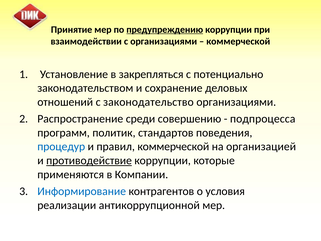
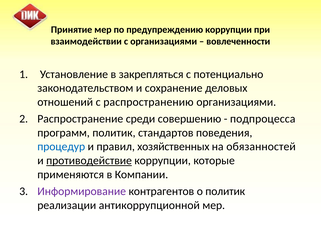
предупреждению underline: present -> none (165, 30)
коммерческой: коммерческой -> вовлеченности (238, 41)
законодательство: законодательство -> распространению (148, 102)
правил коммерческой: коммерческой -> хозяйственных (173, 147)
организацией: организацией -> обязанностей (261, 147)
Информирование colour: blue -> purple (82, 191)
о условия: условия -> политик (225, 191)
